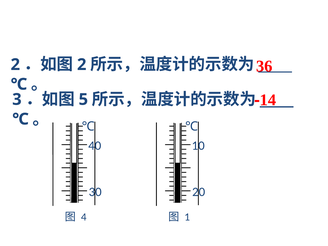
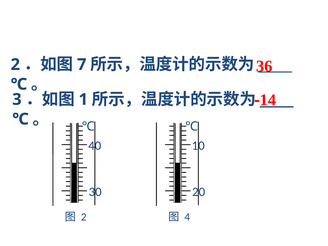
2: 2 -> 7 (82, 65)
5: 5 -> 1 (83, 99)
4: 4 -> 2 (84, 217)
1: 1 -> 4 (187, 217)
